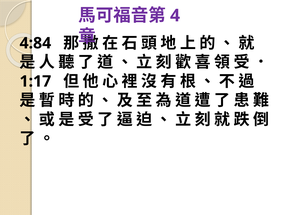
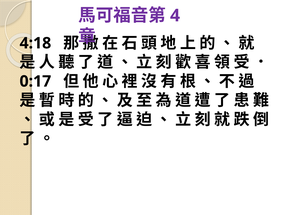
4:84: 4:84 -> 4:18 (35, 43)
1:17: 1:17 -> 0:17 (35, 81)
